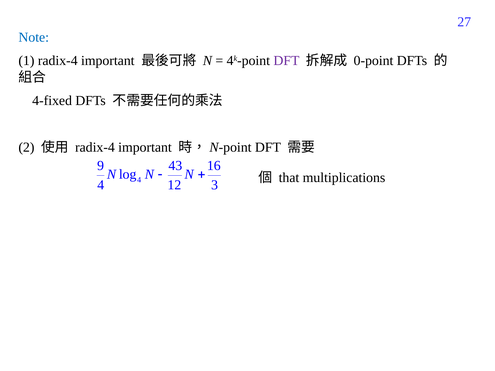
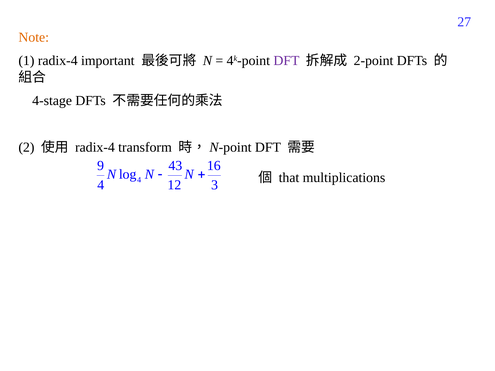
Note colour: blue -> orange (34, 37)
0-point: 0-point -> 2-point (374, 61)
4-fixed: 4-fixed -> 4-stage (52, 101)
important: important -> transform (145, 147)
